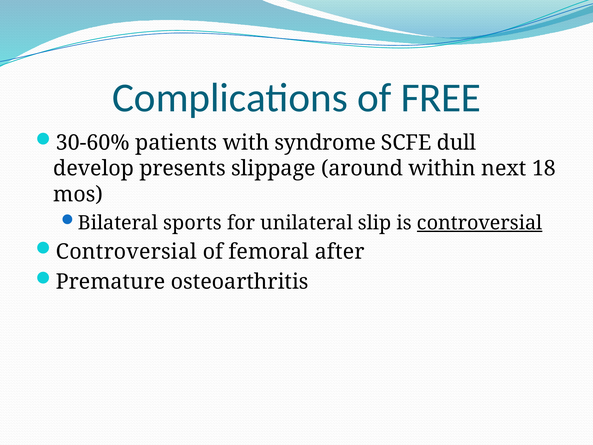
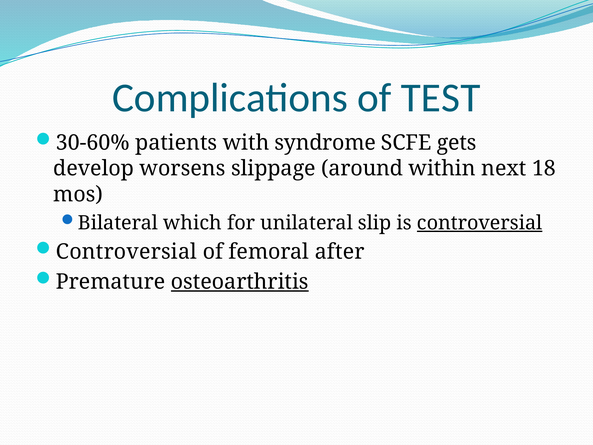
FREE: FREE -> TEST (441, 98)
dull: dull -> gets (457, 143)
presents: presents -> worsens (183, 168)
sports: sports -> which (193, 223)
osteoarthritis underline: none -> present (240, 282)
